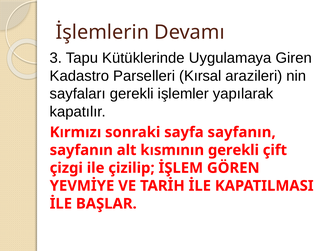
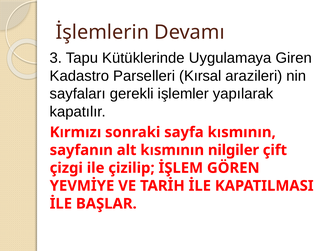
sayfa sayfanın: sayfanın -> kısmının (242, 132)
kısmının gerekli: gerekli -> nilgiler (233, 150)
